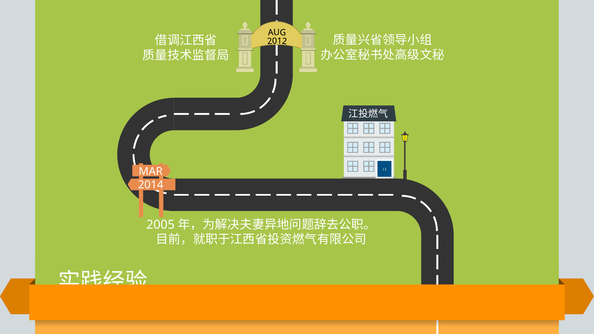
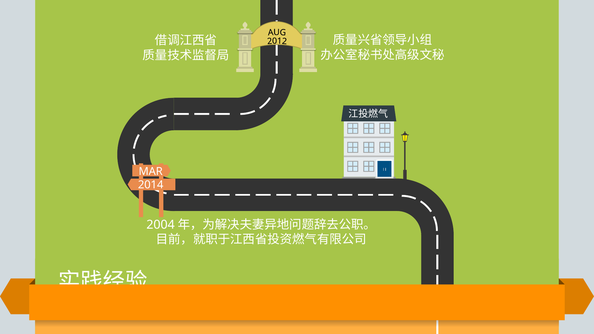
2005: 2005 -> 2004 (161, 225)
